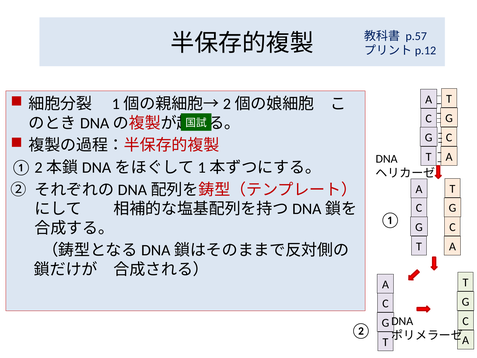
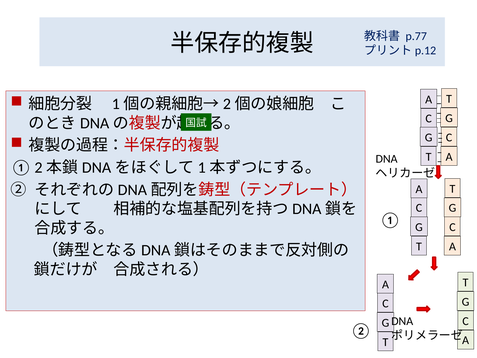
p.57: p.57 -> p.77 (416, 36)
